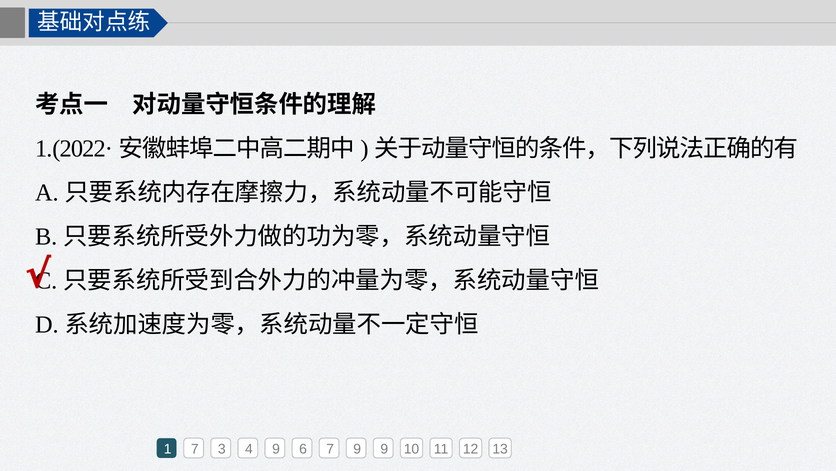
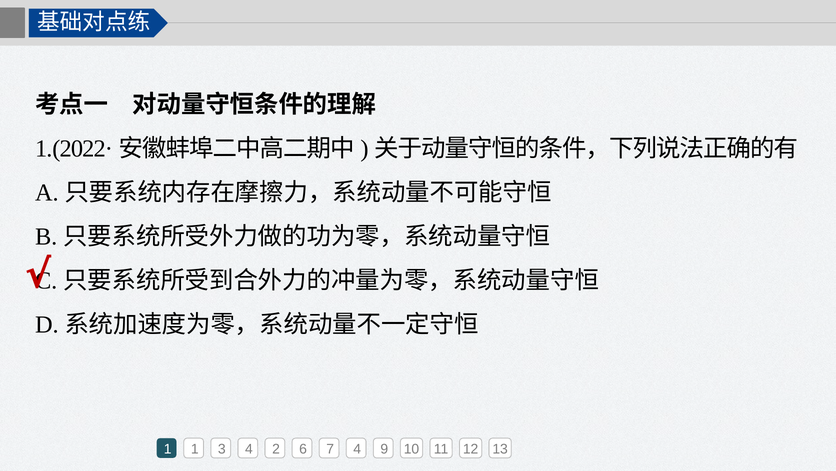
1 7: 7 -> 1 (195, 448)
4 9: 9 -> 2 (276, 448)
7 9: 9 -> 4 (357, 448)
